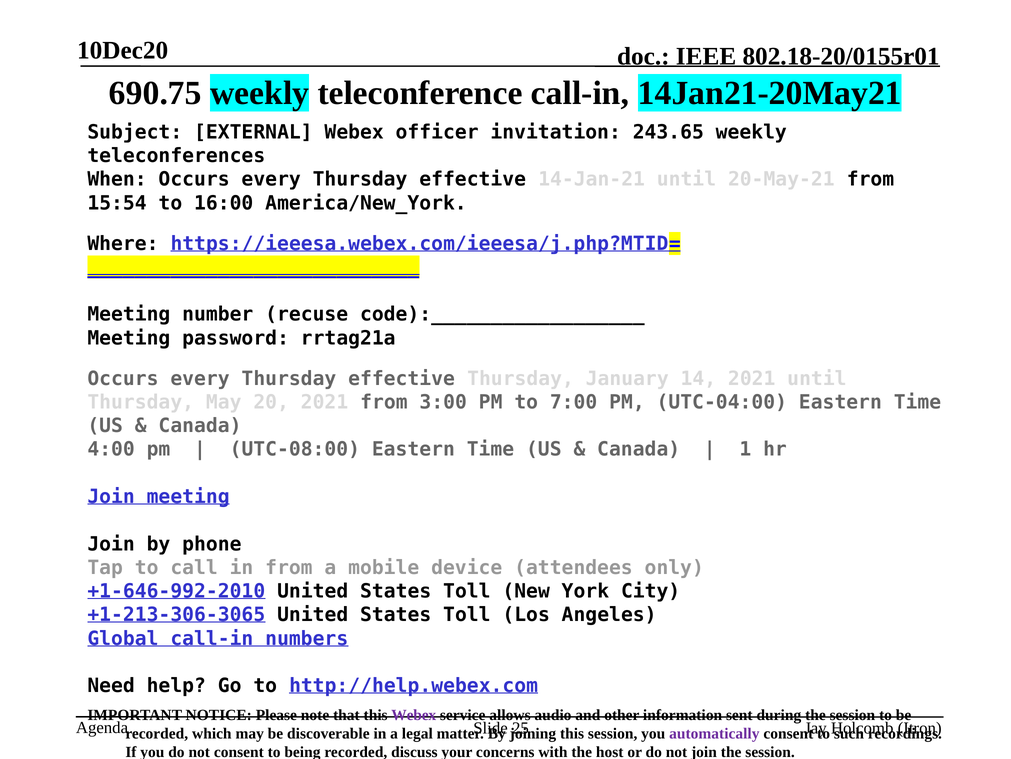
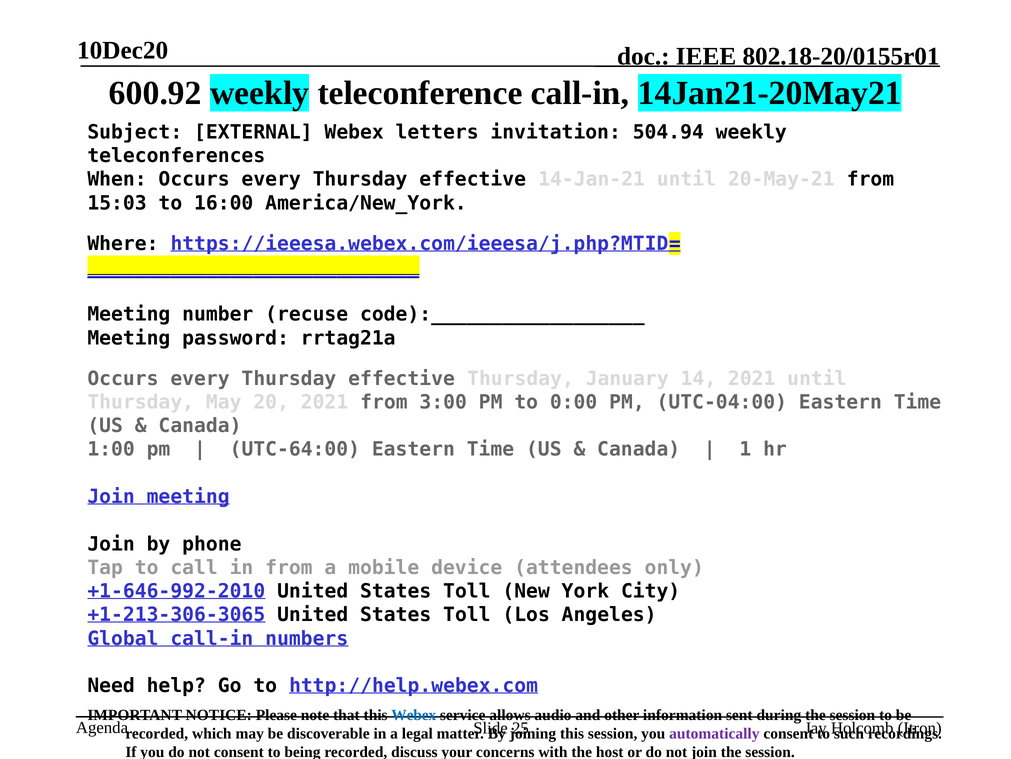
690.75: 690.75 -> 600.92 (155, 93)
officer: officer -> letters (437, 132)
243.65: 243.65 -> 504.94 (668, 132)
15:54: 15:54 -> 15:03 (117, 203)
7:00: 7:00 -> 0:00 (574, 402)
4:00: 4:00 -> 1:00 (111, 449)
UTC-08:00: UTC-08:00 -> UTC-64:00 (295, 449)
Webex colour: purple -> blue (414, 714)
